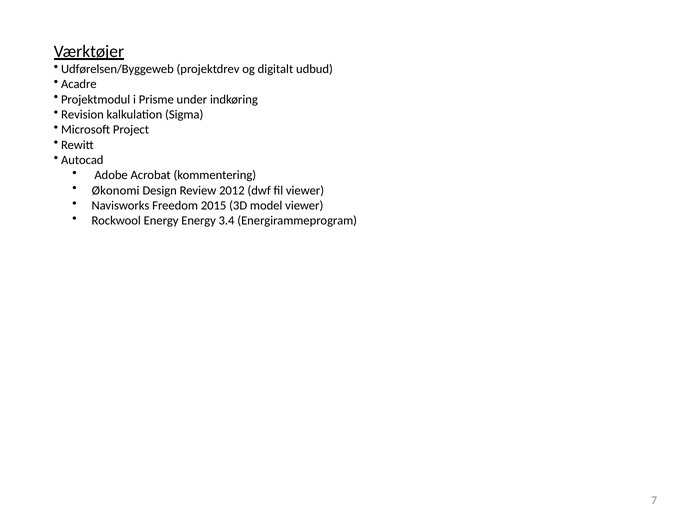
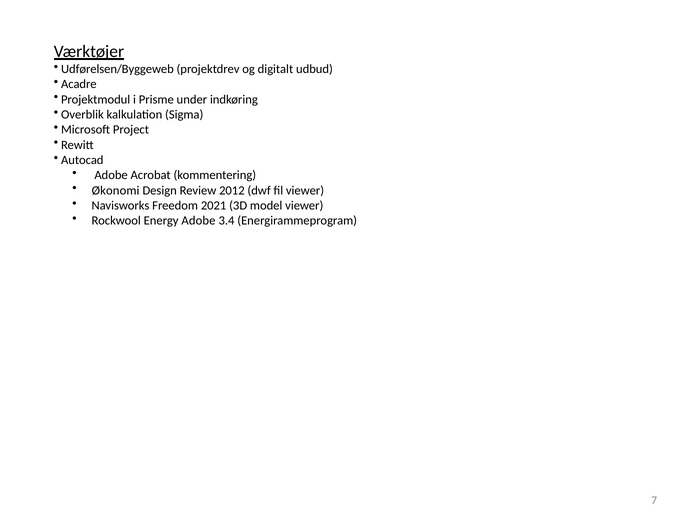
Revision: Revision -> Overblik (82, 115)
2015: 2015 -> 2021 (214, 206)
Energy Energy: Energy -> Adobe (198, 221)
